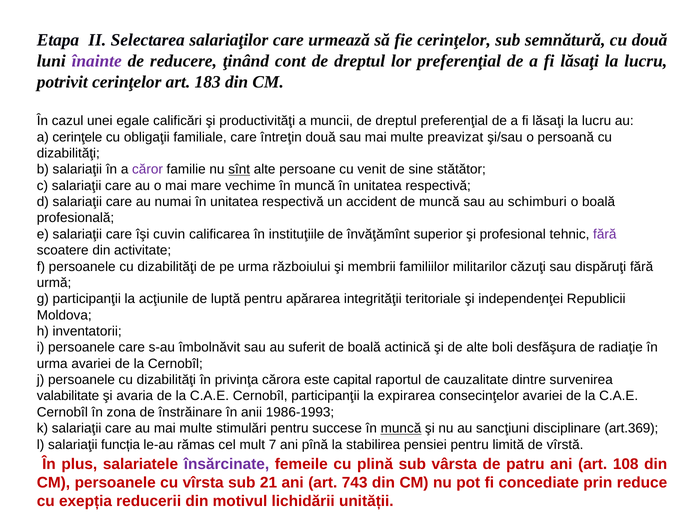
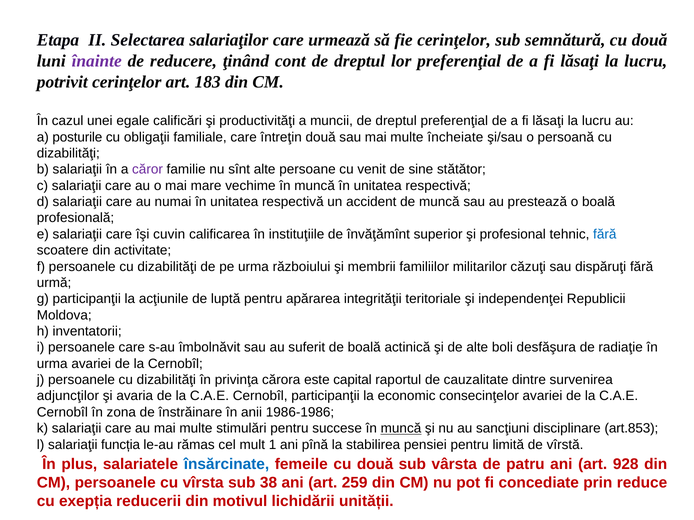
cerinţele: cerinţele -> posturile (77, 137)
preavizat: preavizat -> încheiate (455, 137)
sînt underline: present -> none (239, 170)
schimburi: schimburi -> prestează (537, 202)
fără colour: purple -> blue (605, 234)
valabilitate: valabilitate -> adjuncţilor (68, 396)
expirarea: expirarea -> economic (407, 396)
1986-1993: 1986-1993 -> 1986-1986 (300, 413)
art.369: art.369 -> art.853 (631, 429)
7: 7 -> 1 (273, 445)
însărcinate colour: purple -> blue (226, 464)
femeile cu plină: plină -> două (375, 464)
108: 108 -> 928 (626, 464)
21: 21 -> 38 (269, 483)
743: 743 -> 259 (355, 483)
